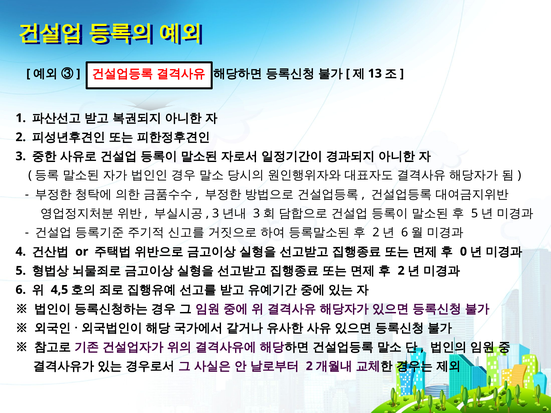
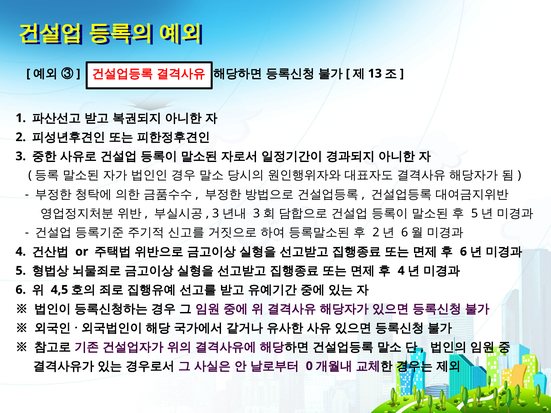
0: 0 -> 6 (463, 252)
2: 2 -> 4 (401, 271)
2: 2 -> 0 (309, 366)
